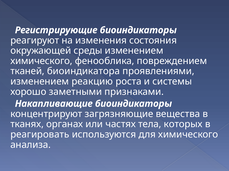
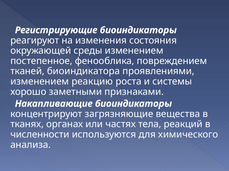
химического: химического -> постепенное (41, 61)
которых: которых -> реакций (183, 125)
реагировать: реагировать -> численности (40, 135)
